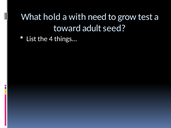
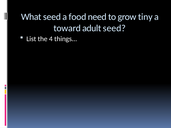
What hold: hold -> seed (52, 17)
with: with -> food (77, 17)
test: test -> tiny (145, 17)
